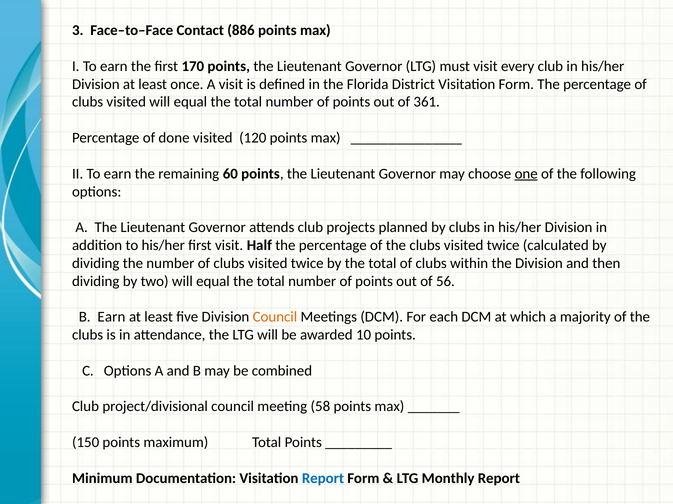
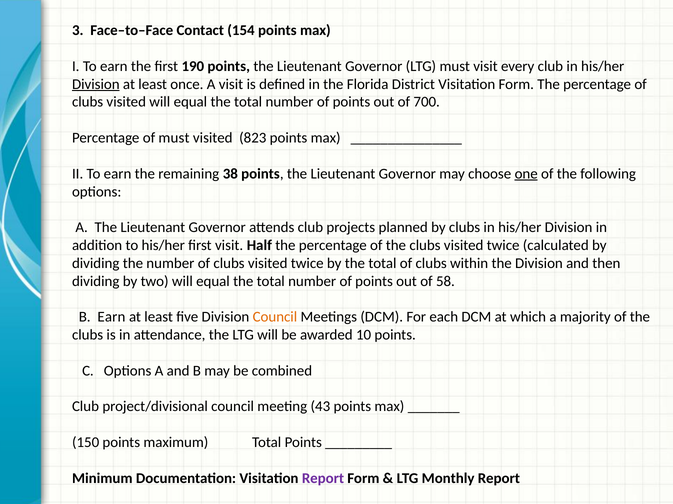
886: 886 -> 154 (241, 30)
170: 170 -> 190 (193, 66)
Division underline: none -> present (96, 84)
361: 361 -> 700 (427, 102)
of done: done -> must (174, 138)
120: 120 -> 823 (253, 138)
60: 60 -> 38 (230, 174)
56: 56 -> 58 (445, 282)
58: 58 -> 43 (320, 407)
Report colour: blue -> purple (323, 479)
